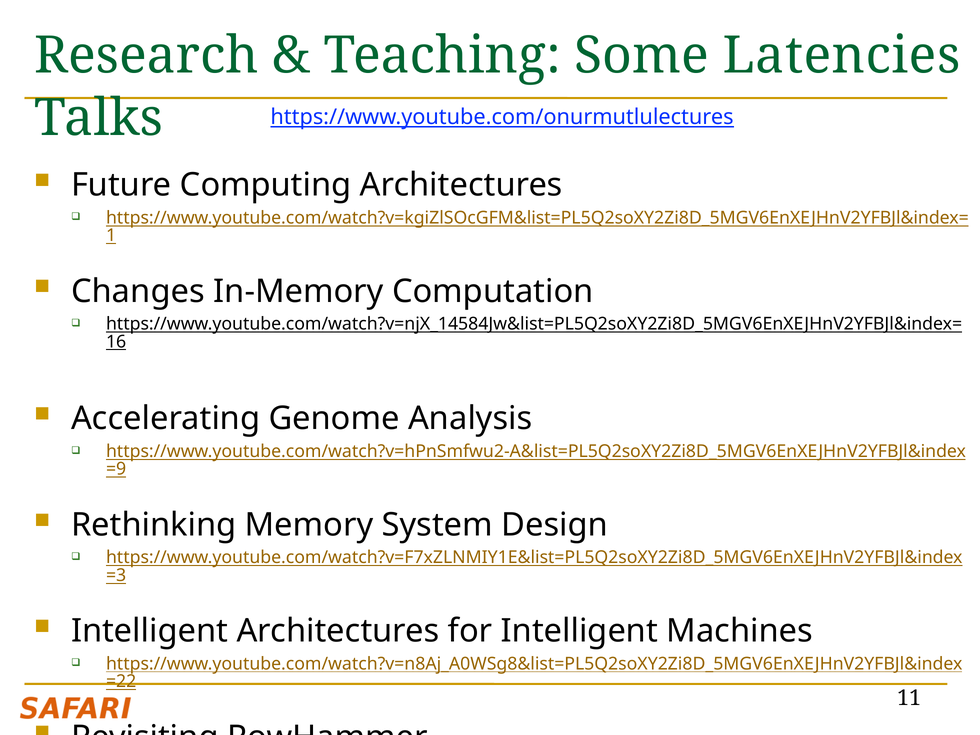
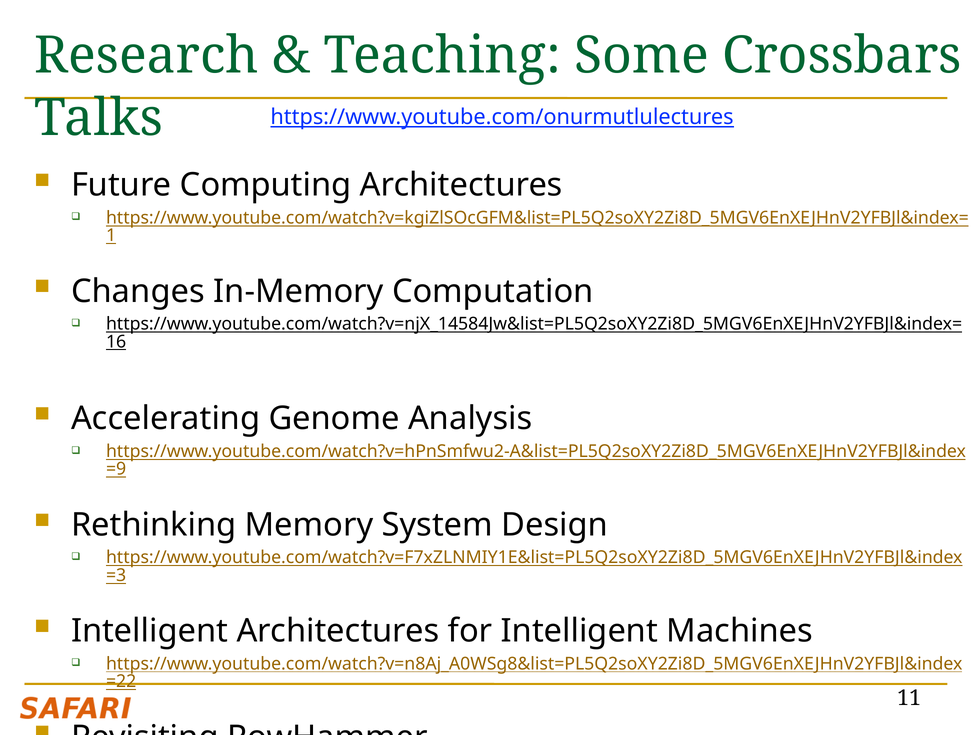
Latencies: Latencies -> Crossbars (842, 56)
